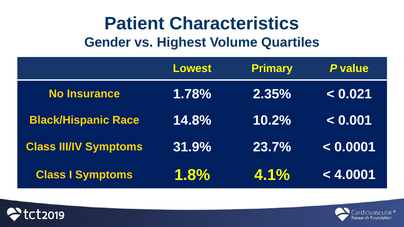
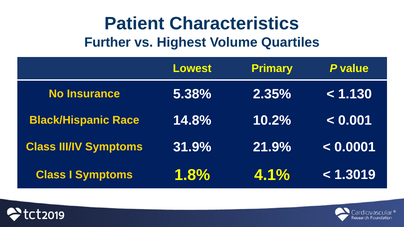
Gender: Gender -> Further (107, 42)
1.78%: 1.78% -> 5.38% (192, 94)
0.021: 0.021 -> 1.130 (355, 94)
23.7%: 23.7% -> 21.9% (272, 147)
4.0001: 4.0001 -> 1.3019 (355, 175)
